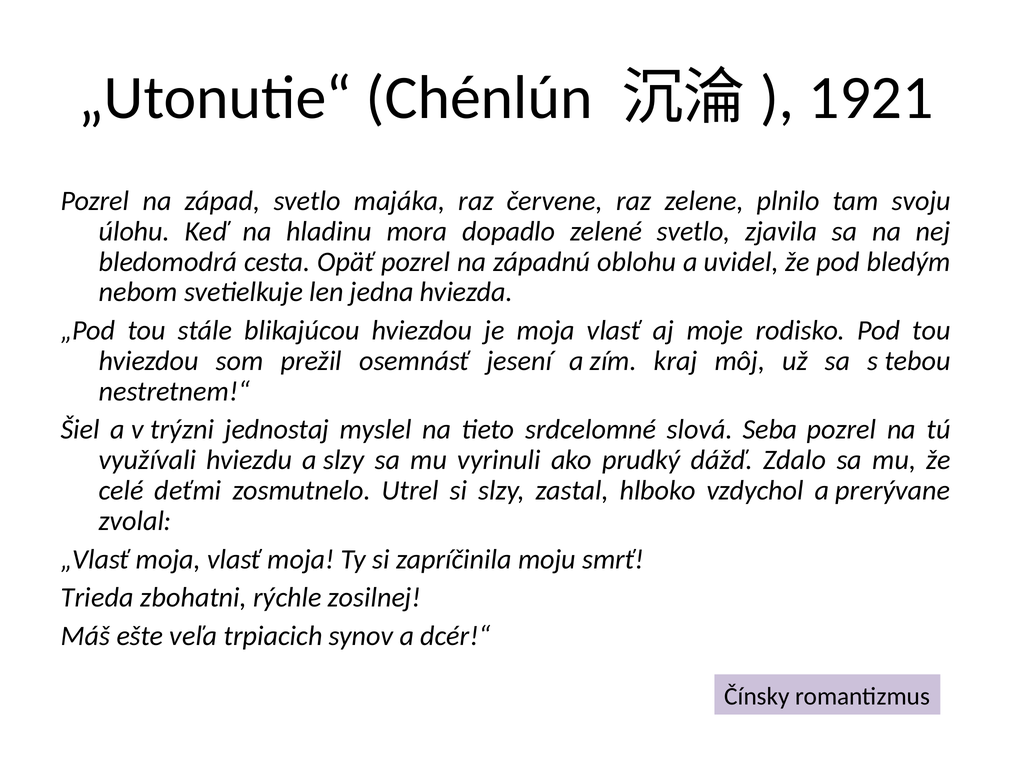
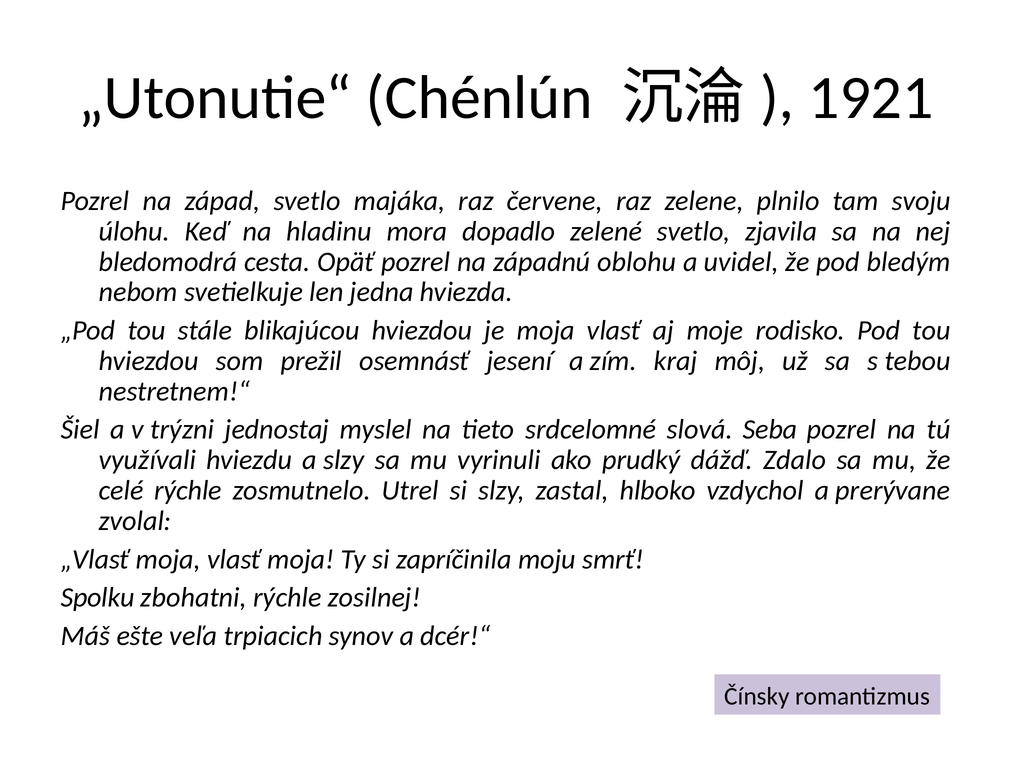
celé deťmi: deťmi -> rýchle (188, 490)
Trieda: Trieda -> Spolku (98, 598)
